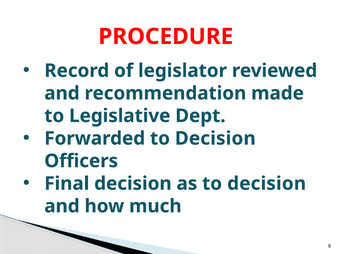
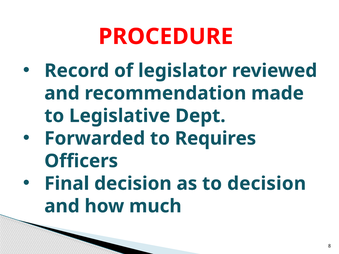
Forwarded to Decision: Decision -> Requires (215, 139)
